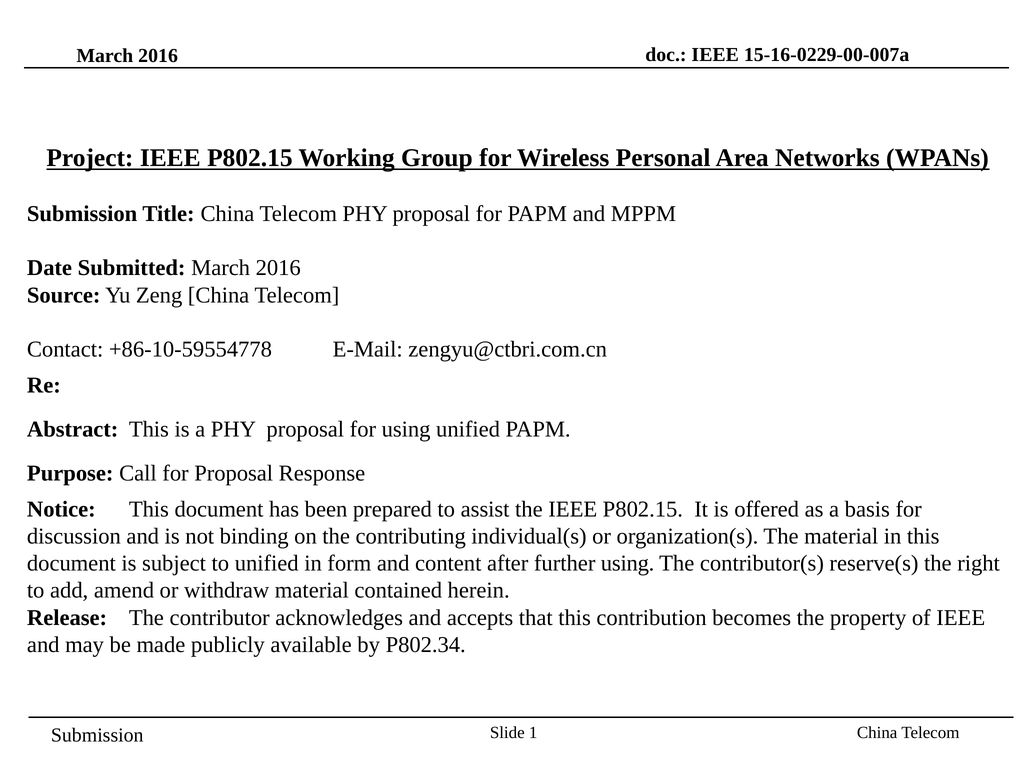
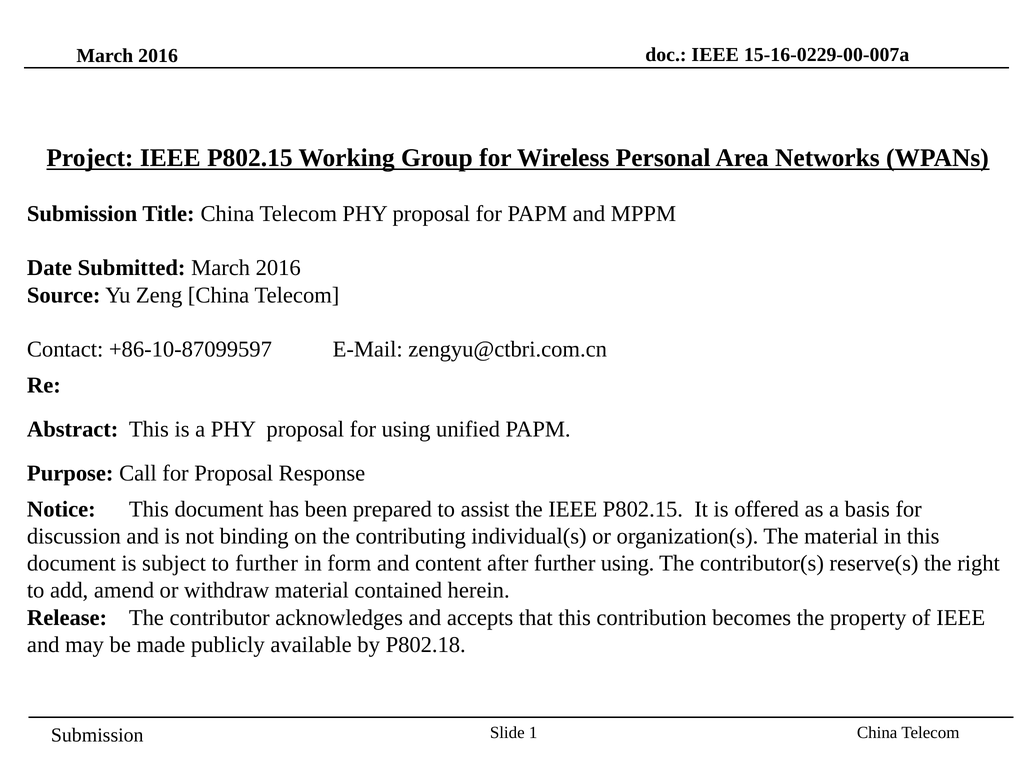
+86-10-59554778: +86-10-59554778 -> +86-10-87099597 (190, 350)
to unified: unified -> further (267, 564)
P802.34: P802.34 -> P802.18 (426, 645)
